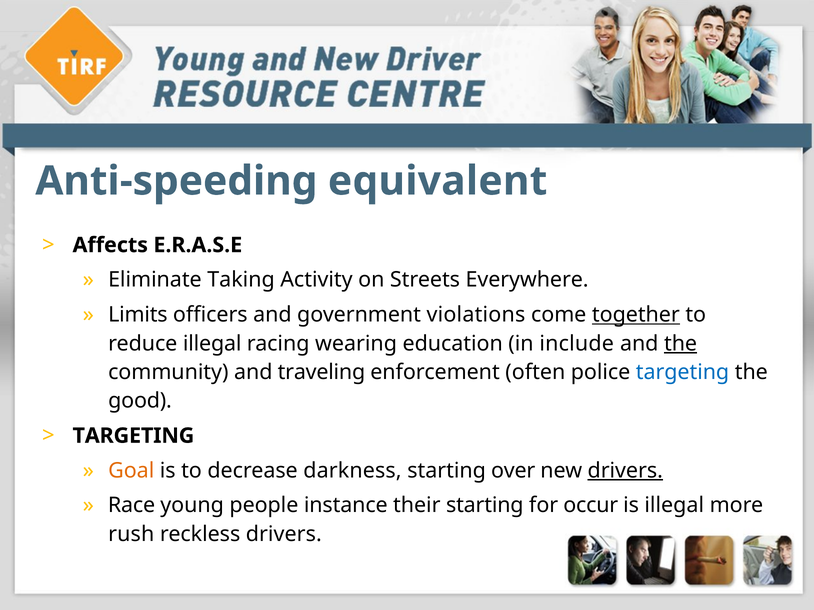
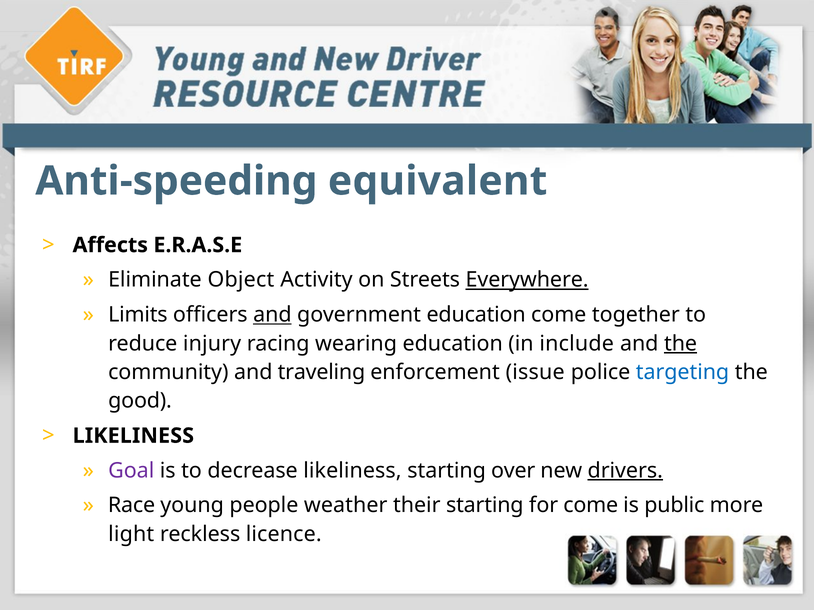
Taking: Taking -> Object (241, 280)
Everywhere underline: none -> present (527, 280)
and underline: none -> present (272, 315)
government violations: violations -> education (476, 315)
together underline: present -> none (636, 315)
reduce illegal: illegal -> injury (212, 344)
often: often -> issue (535, 372)
TARGETING: TARGETING -> LIKELINESS (133, 436)
Goal colour: orange -> purple (131, 471)
decrease darkness: darkness -> likeliness (352, 471)
instance: instance -> weather (346, 506)
for occur: occur -> come (591, 506)
is illegal: illegal -> public (674, 506)
rush: rush -> light (131, 534)
reckless drivers: drivers -> licence (284, 534)
